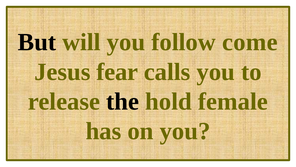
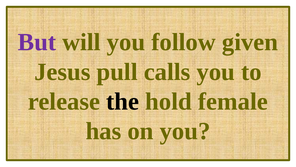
But colour: black -> purple (37, 42)
come: come -> given (250, 42)
fear: fear -> pull (117, 72)
